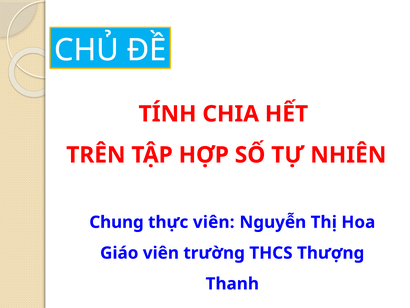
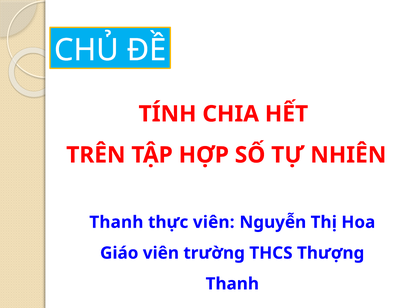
Chung: Chung -> Thanh (116, 222)
